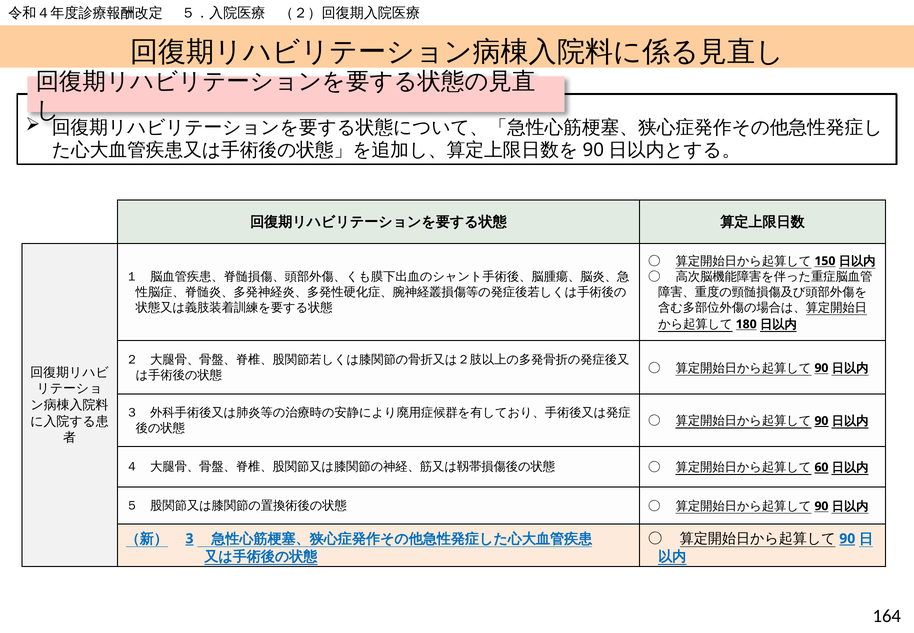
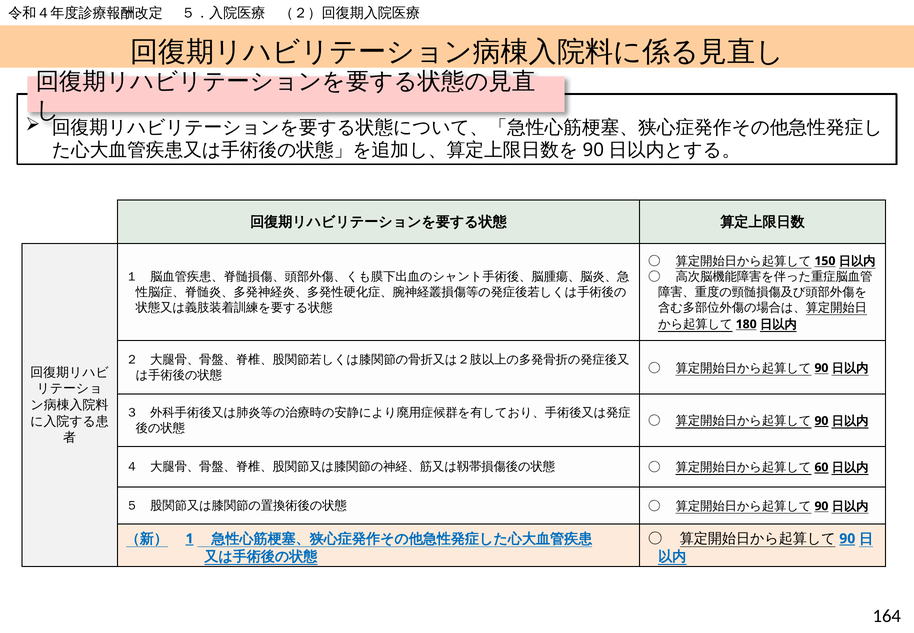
3: 3 -> 1 (190, 538)
